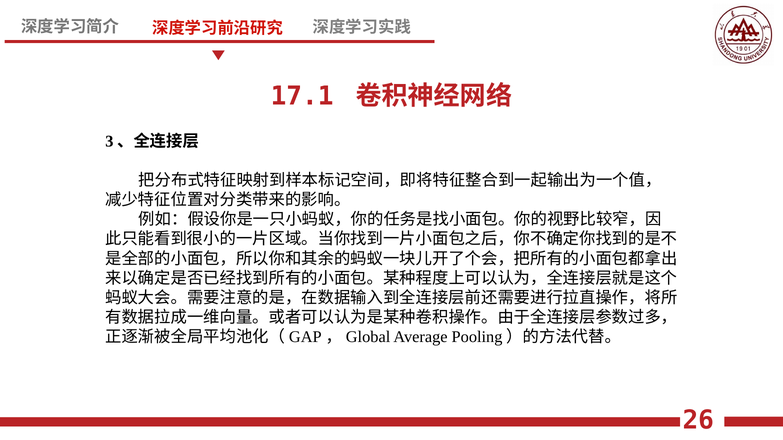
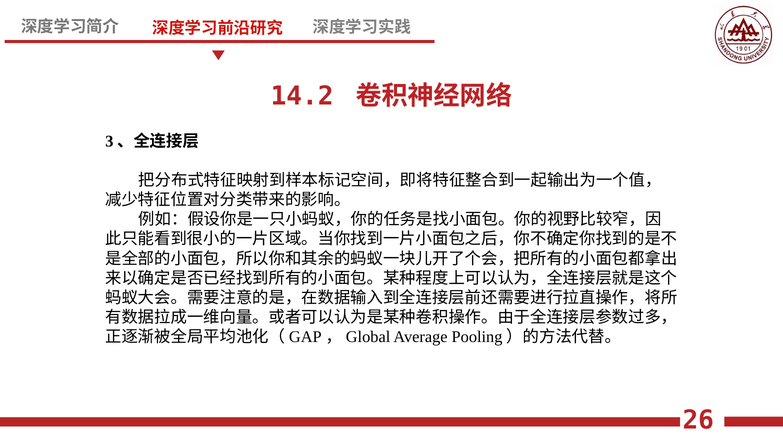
17.1: 17.1 -> 14.2 (302, 96)
